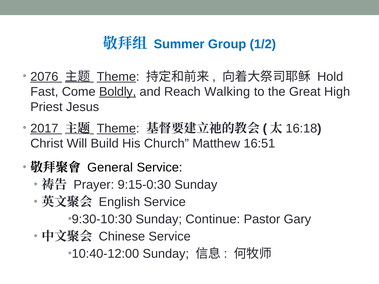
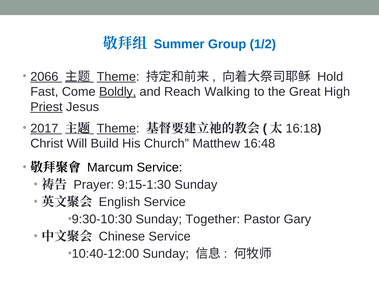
2076: 2076 -> 2066 (44, 77)
Priest underline: none -> present (46, 107)
16:51: 16:51 -> 16:48 (259, 144)
General: General -> Marcum (110, 168)
9:15-0:30: 9:15-0:30 -> 9:15-1:30 (144, 185)
Continue: Continue -> Together (213, 219)
